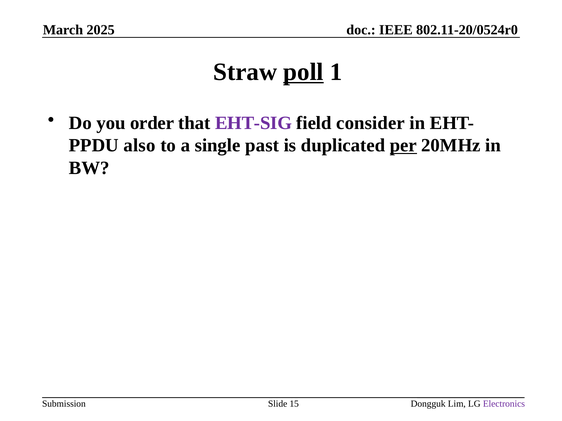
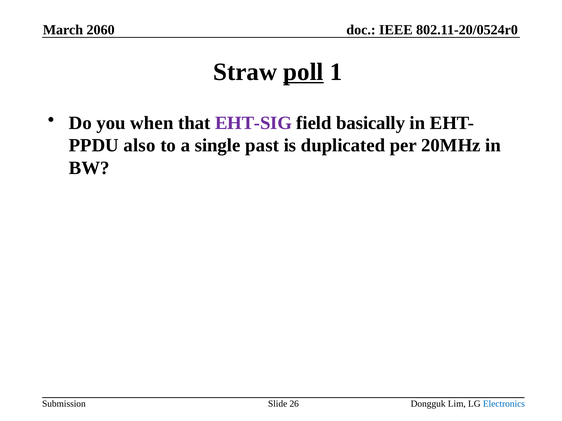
2025: 2025 -> 2060 (101, 30)
order: order -> when (152, 123)
consider: consider -> basically (371, 123)
per underline: present -> none (403, 146)
15: 15 -> 26 (294, 404)
Electronics colour: purple -> blue (504, 404)
